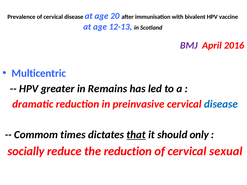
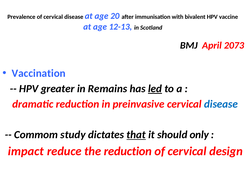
BMJ colour: purple -> black (189, 46)
2016: 2016 -> 2073 (234, 46)
Multicentric: Multicentric -> Vaccination (39, 73)
led underline: none -> present (155, 89)
times: times -> study (73, 135)
socially: socially -> impact (26, 151)
sexual: sexual -> design (226, 151)
